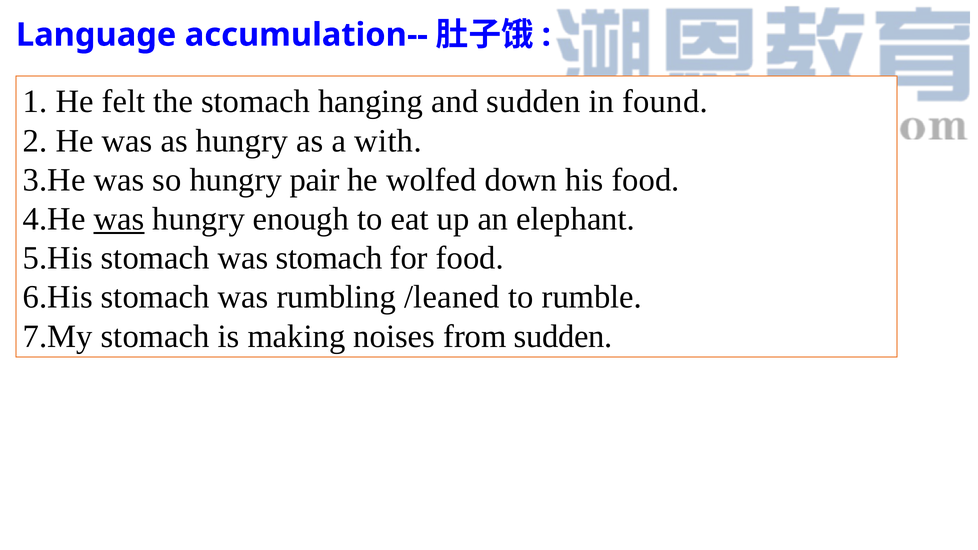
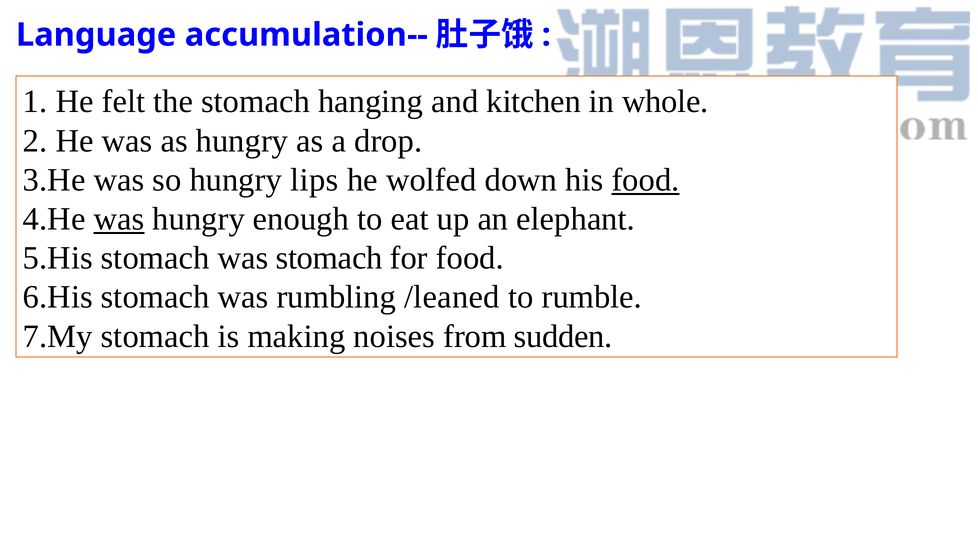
and sudden: sudden -> kitchen (534, 102)
found: found -> whole (665, 102)
with: with -> drop (388, 141)
pair: pair -> lips (314, 180)
food underline: none -> present (646, 180)
